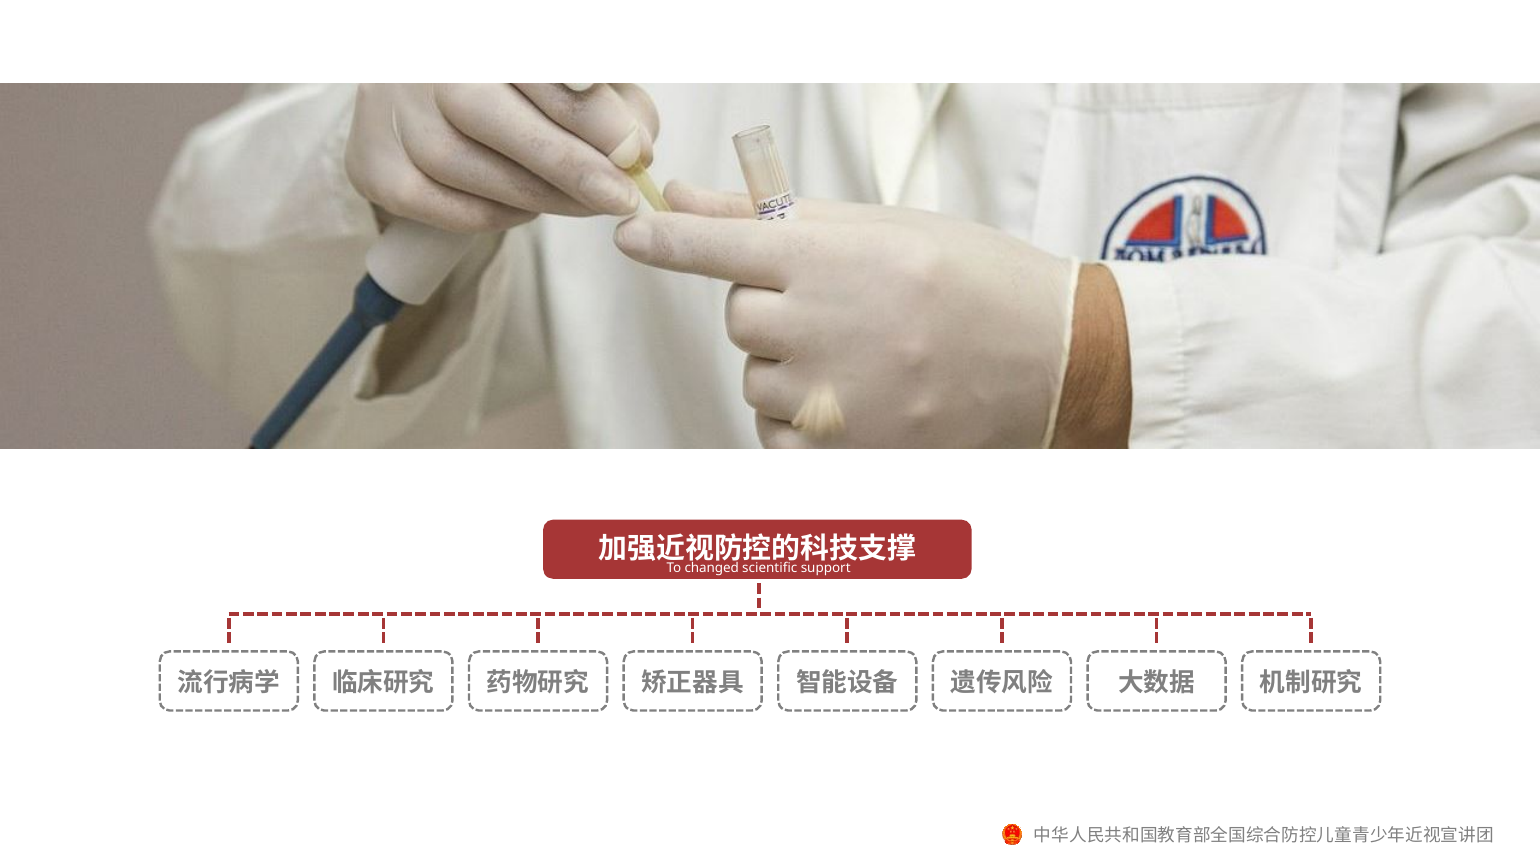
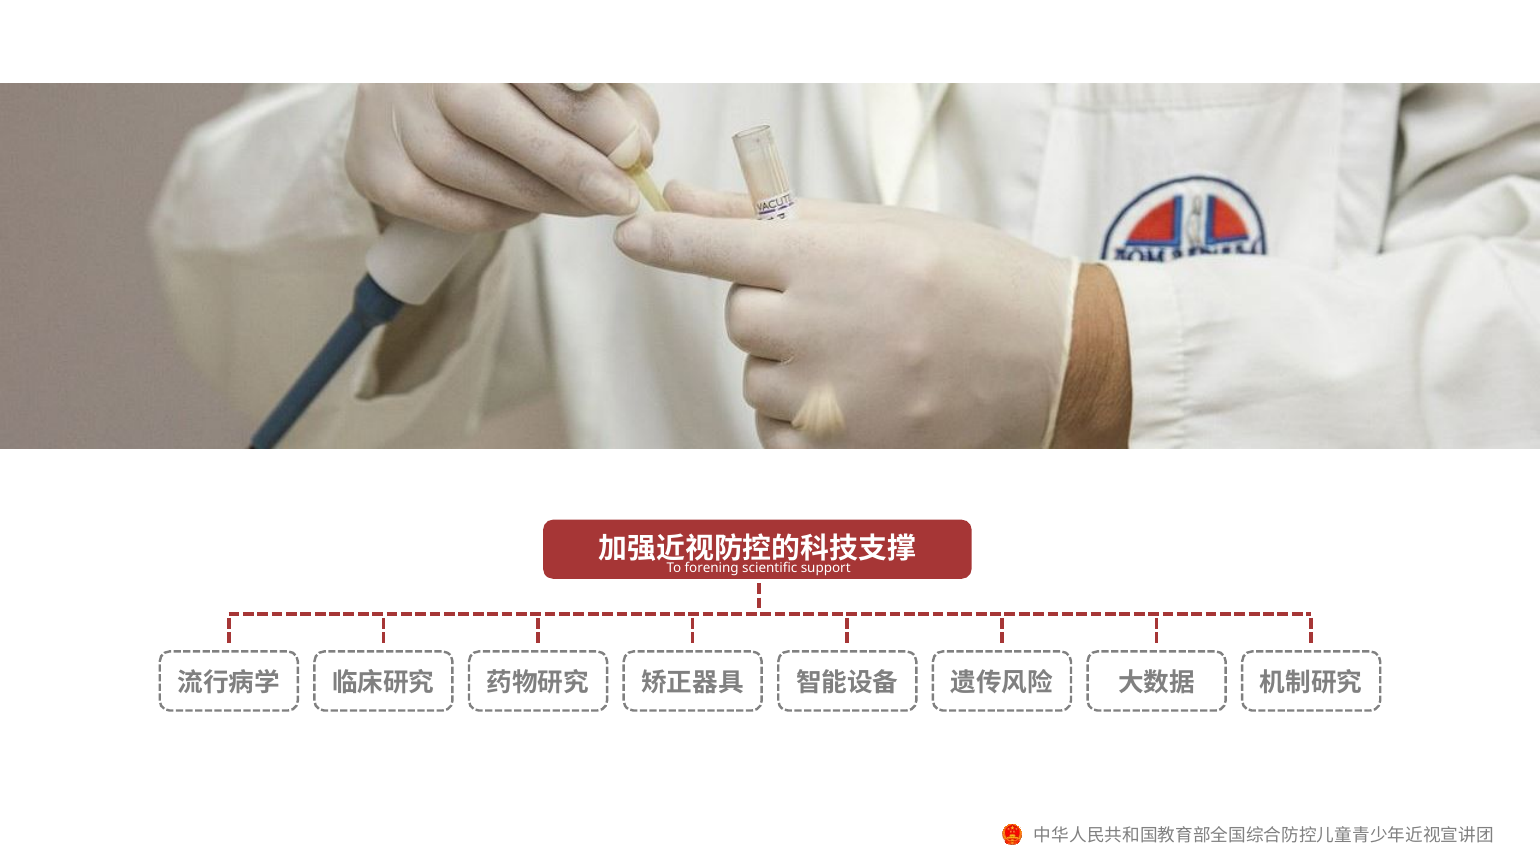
changed: changed -> forening (712, 569)
